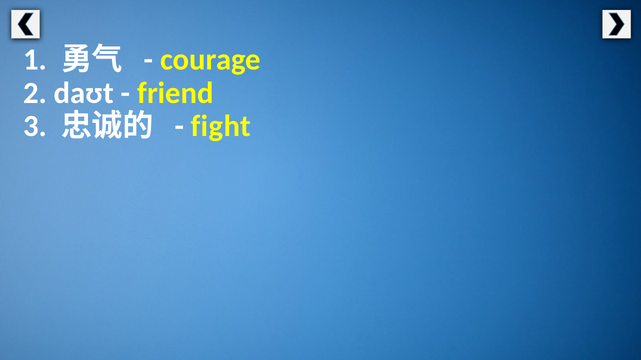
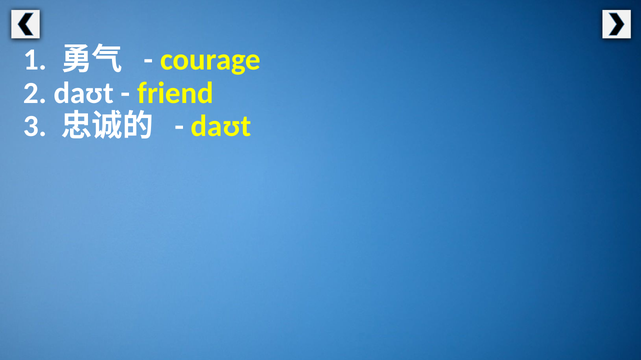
fight: fight -> daʊt (221, 126)
